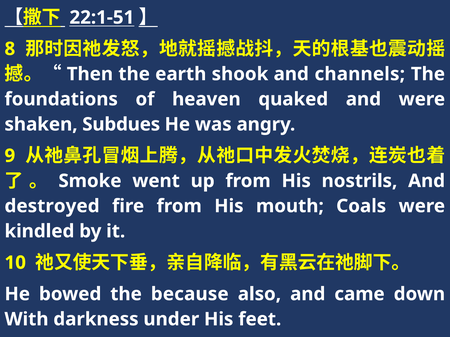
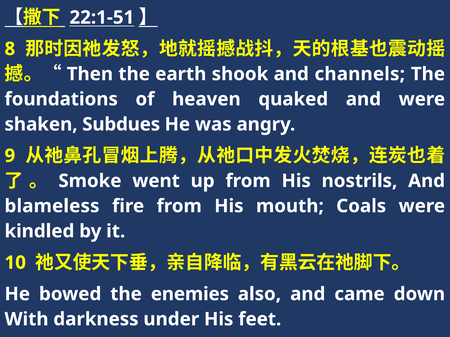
destroyed: destroyed -> blameless (52, 206)
because: because -> enemies (190, 294)
